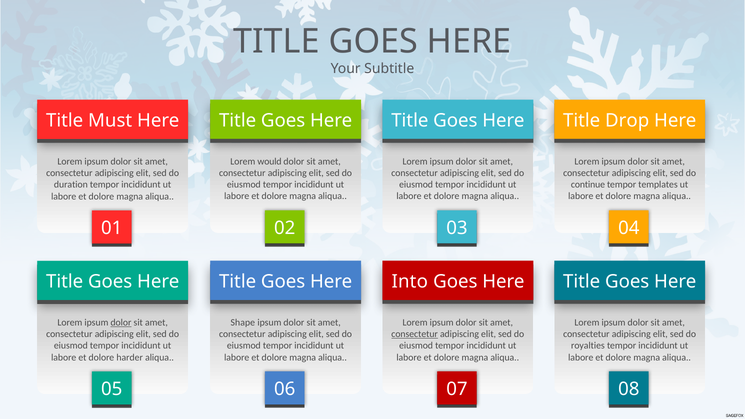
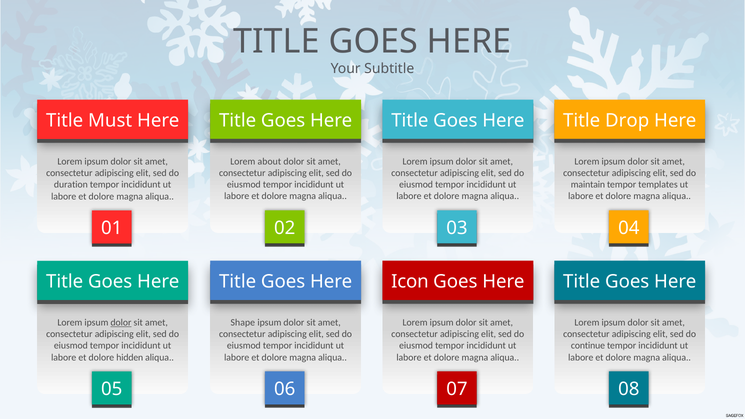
would: would -> about (269, 161)
continue: continue -> maintain (588, 185)
Into: Into -> Icon (410, 282)
consectetur underline: present -> none (415, 334)
royalties: royalties -> continue (588, 346)
harder: harder -> hidden (130, 357)
